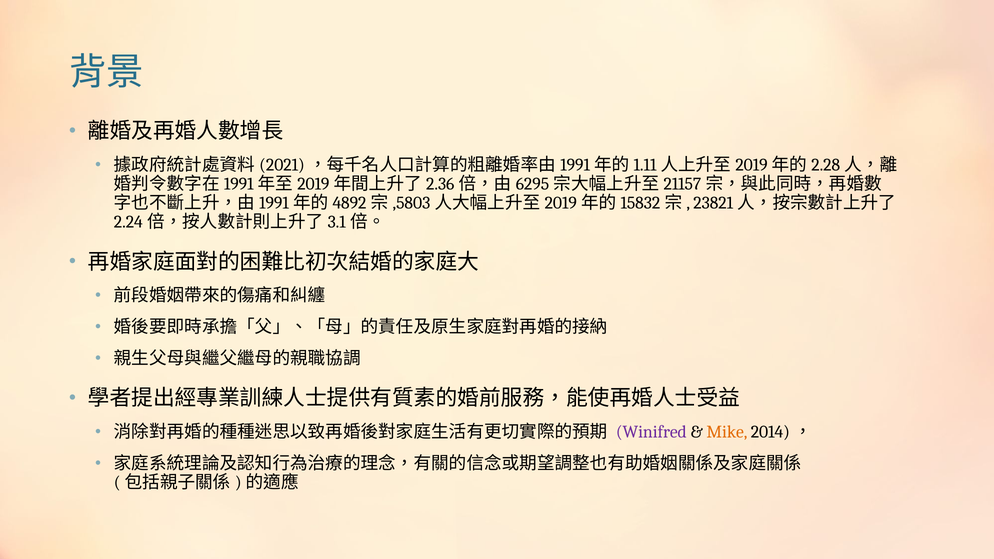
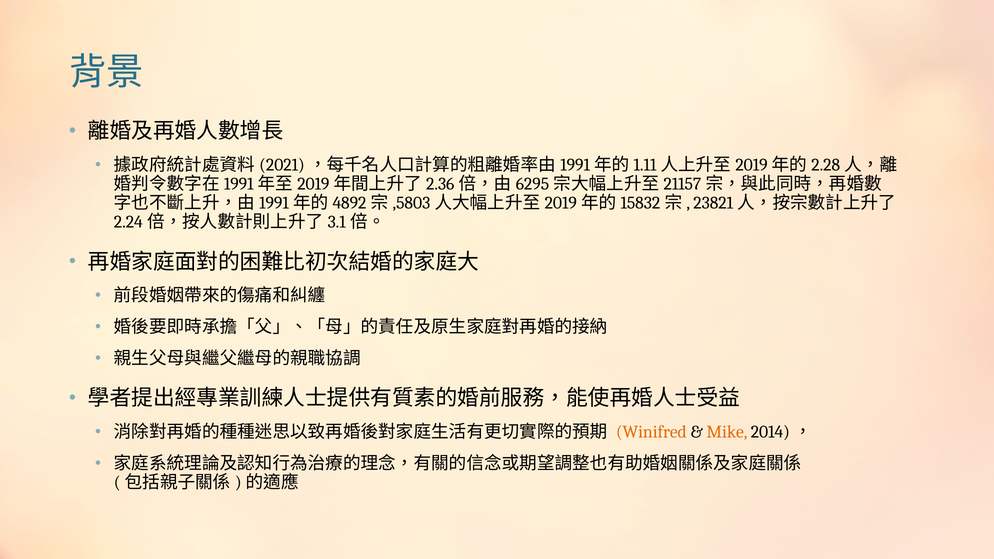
Winifred colour: purple -> orange (651, 432)
